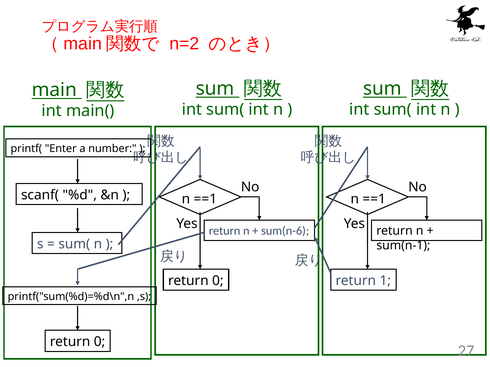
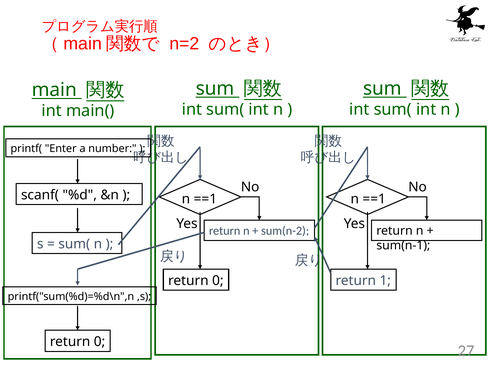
sum(n-6: sum(n-6 -> sum(n-2 (285, 231)
